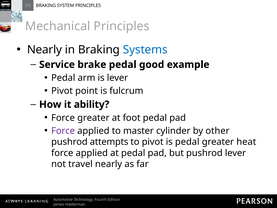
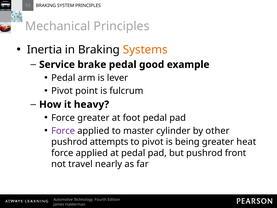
Nearly: Nearly -> Inertia (45, 50)
Systems colour: blue -> orange (145, 50)
ability: ability -> heavy (91, 104)
is pedal: pedal -> being (187, 142)
pushrod lever: lever -> front (236, 153)
